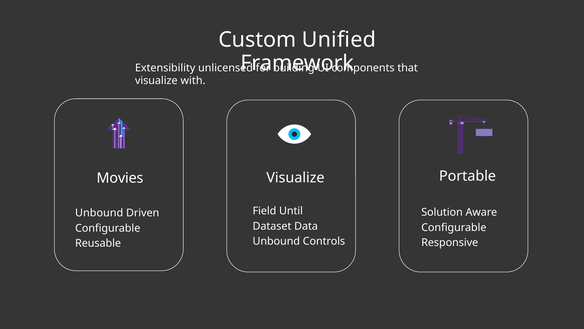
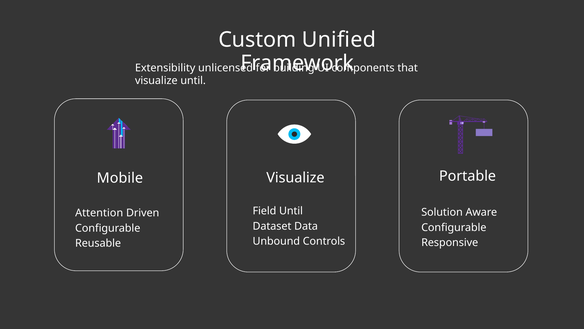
visualize with: with -> until (193, 81)
Movies: Movies -> Mobile (120, 178)
Unbound: Unbound -> Attention (99, 213)
